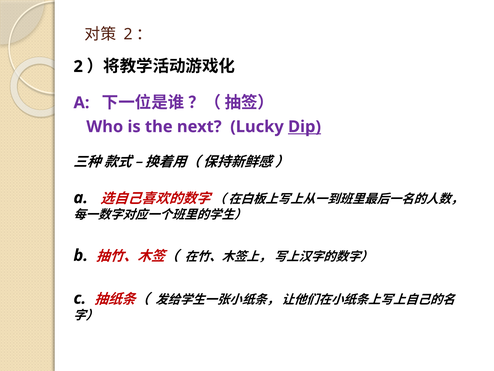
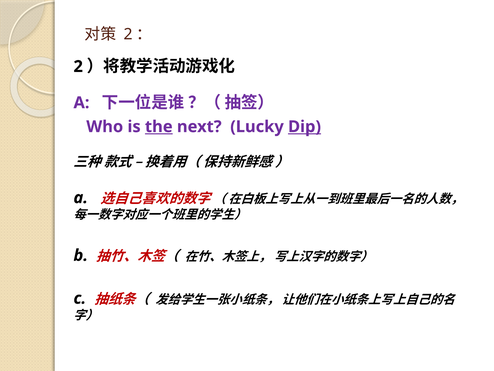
the underline: none -> present (159, 127)
